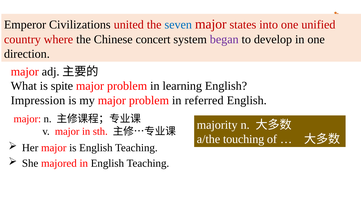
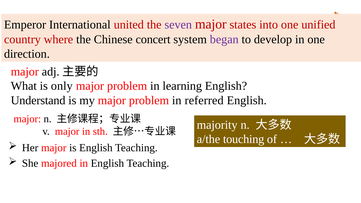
Civilizations: Civilizations -> International (80, 25)
seven colour: blue -> purple (178, 25)
spite: spite -> only (62, 86)
Impression: Impression -> Understand (38, 100)
